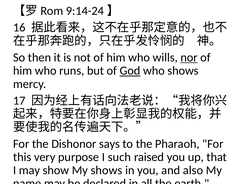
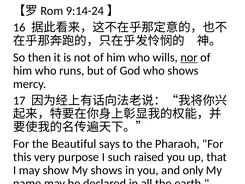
God underline: present -> none (130, 71)
Dishonor: Dishonor -> Beautiful (74, 144)
also: also -> only (193, 170)
